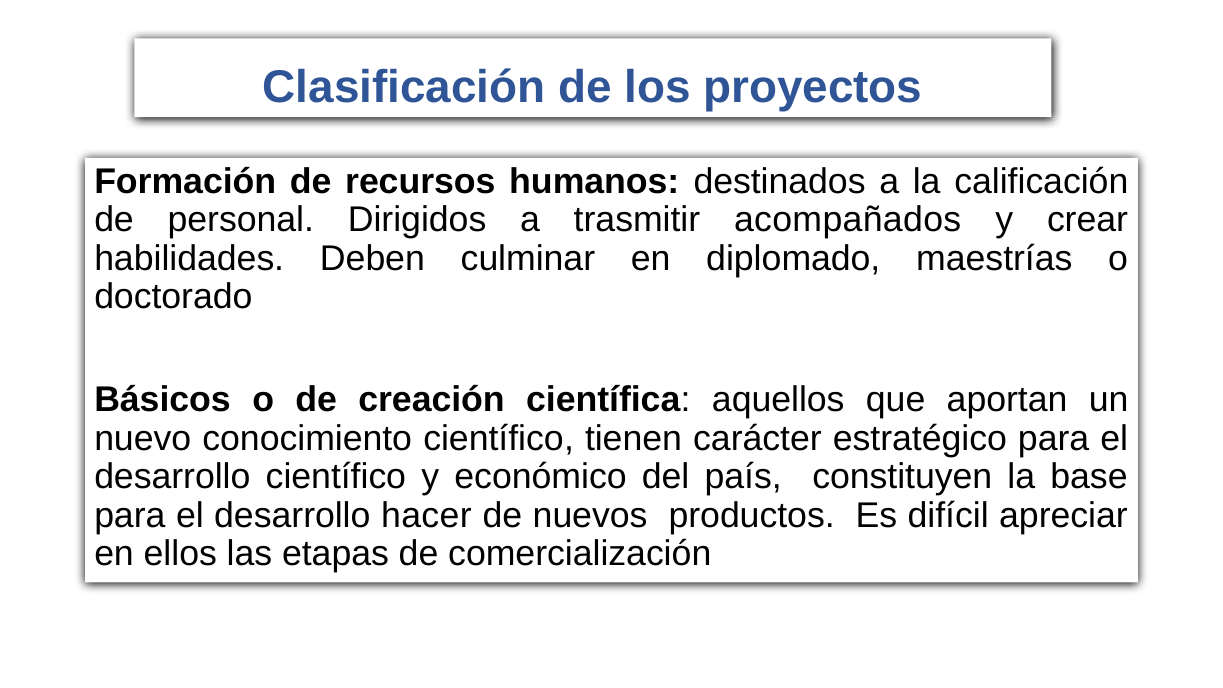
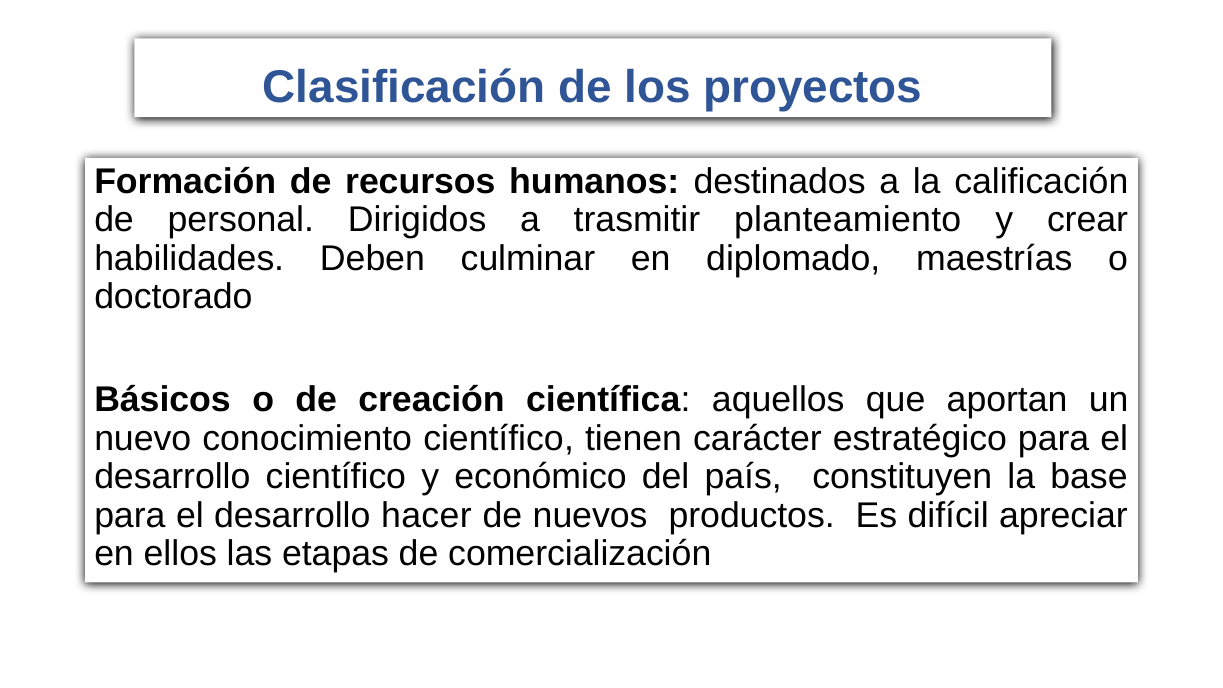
acompañados: acompañados -> planteamiento (848, 220)
